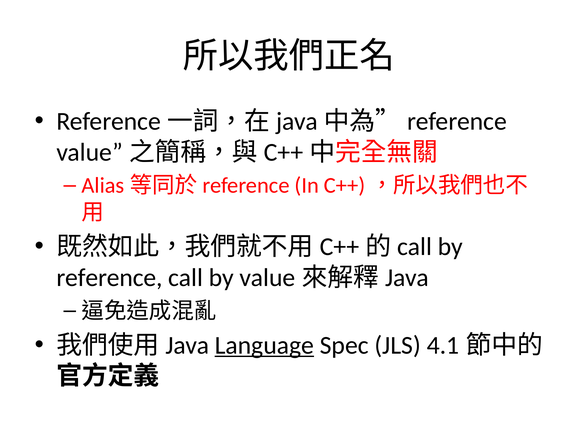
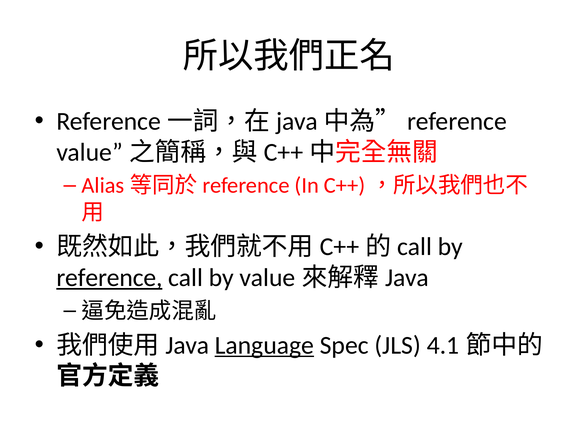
reference underline: none -> present (109, 277)
